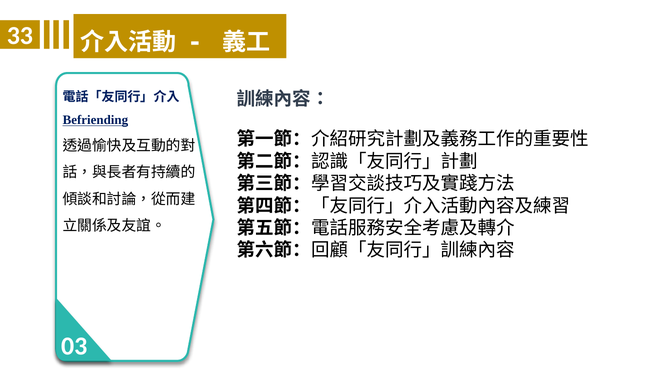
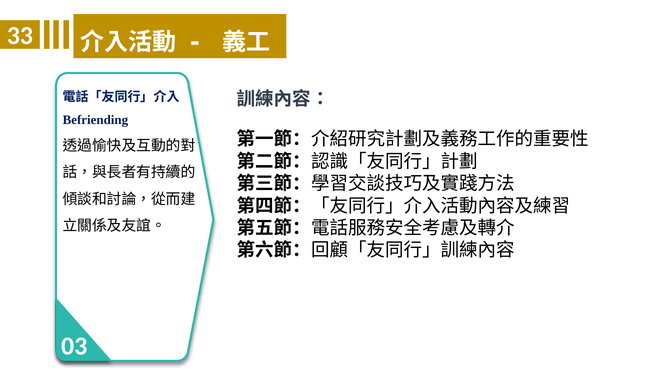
Befriending underline: present -> none (95, 120)
